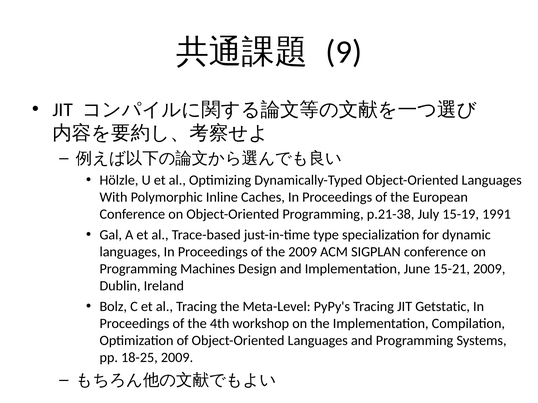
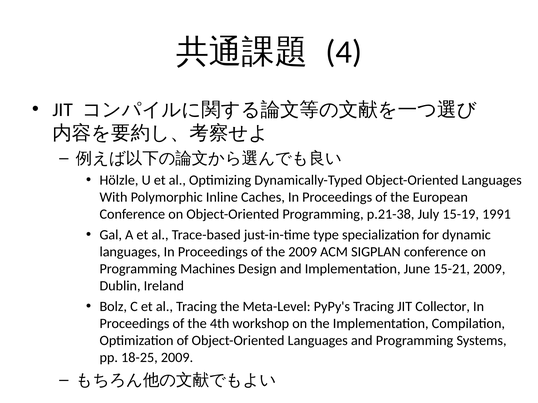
9: 9 -> 4 (344, 52)
Getstatic: Getstatic -> Collector (443, 307)
